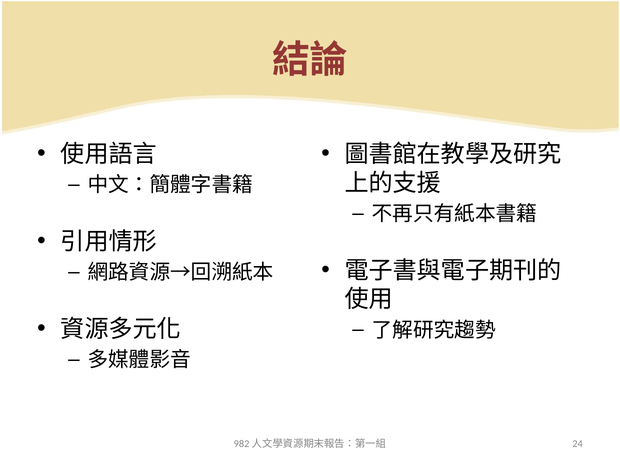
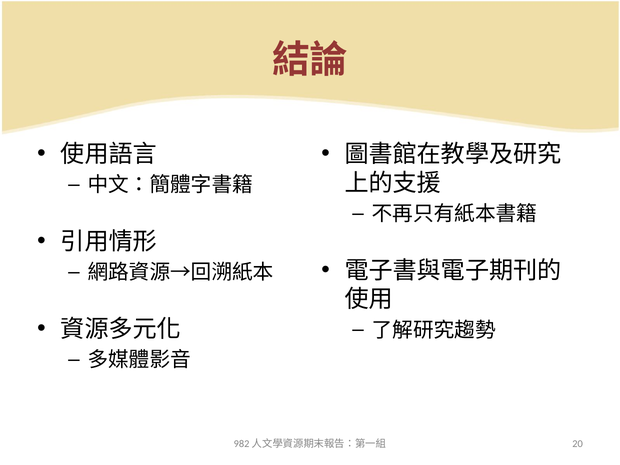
24: 24 -> 20 (578, 444)
